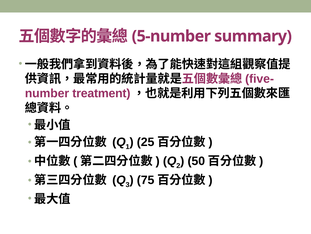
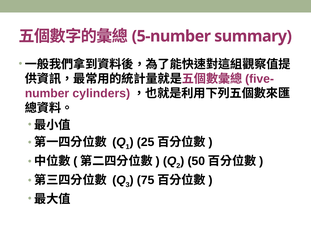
treatment: treatment -> cylinders (101, 93)
